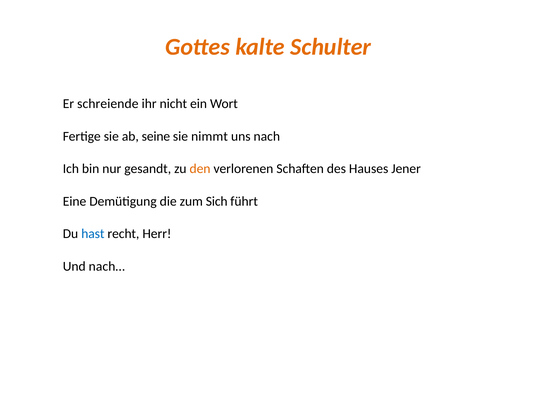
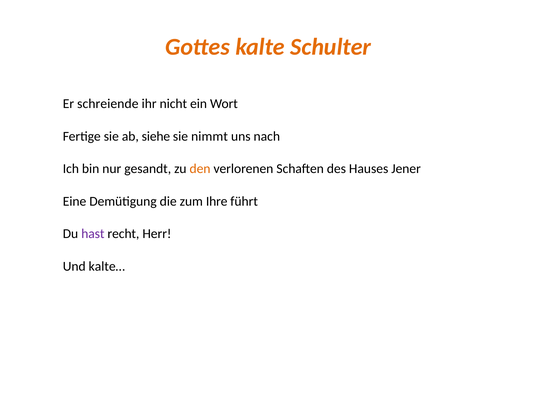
seine: seine -> siehe (156, 136)
Sich: Sich -> Ihre (217, 201)
hast colour: blue -> purple (93, 234)
nach…: nach… -> kalte… (107, 266)
